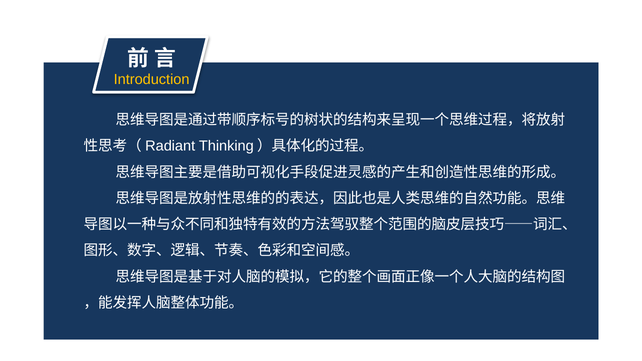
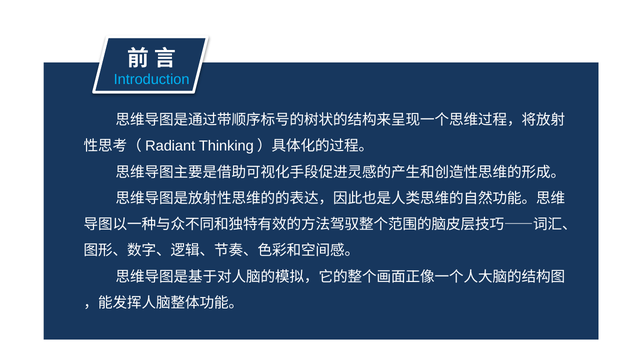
Introduction colour: yellow -> light blue (152, 80)
